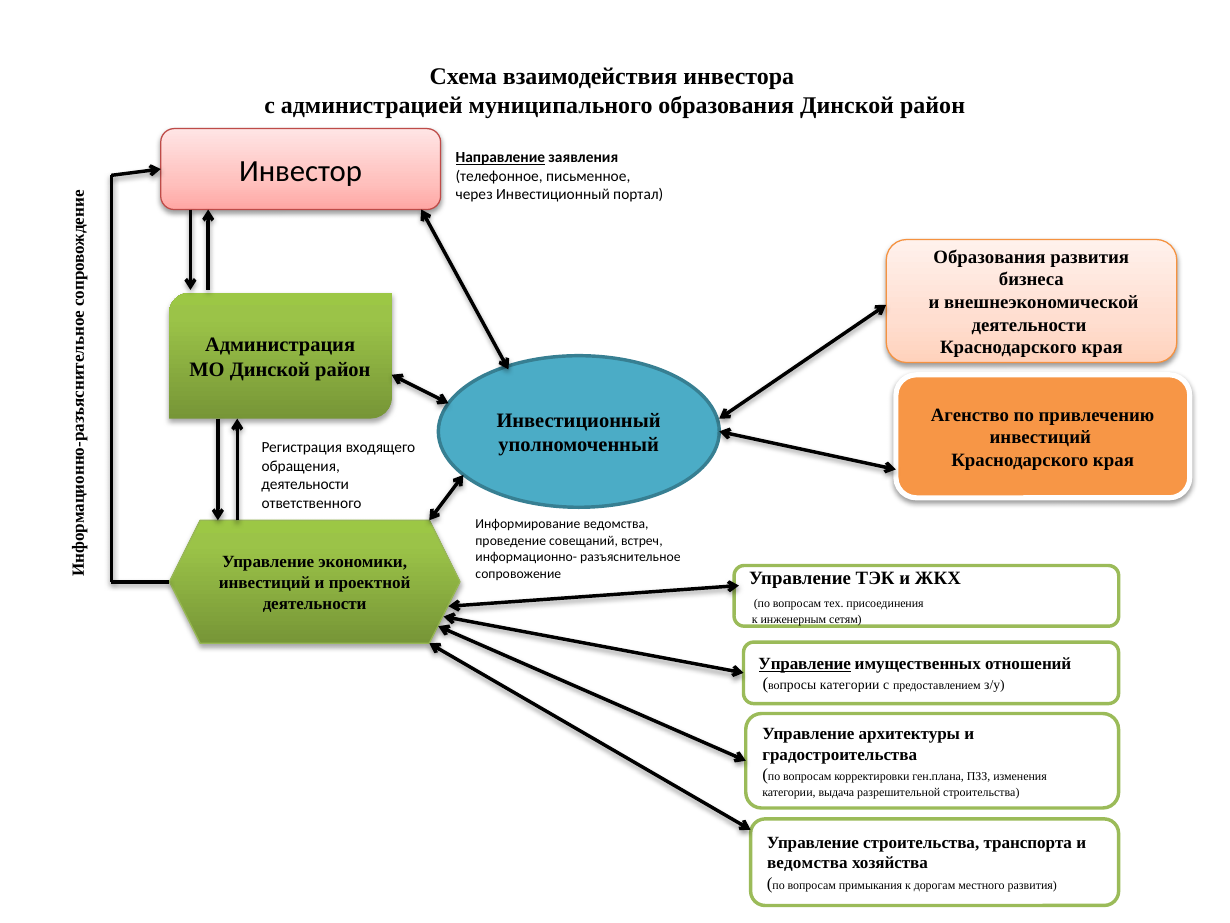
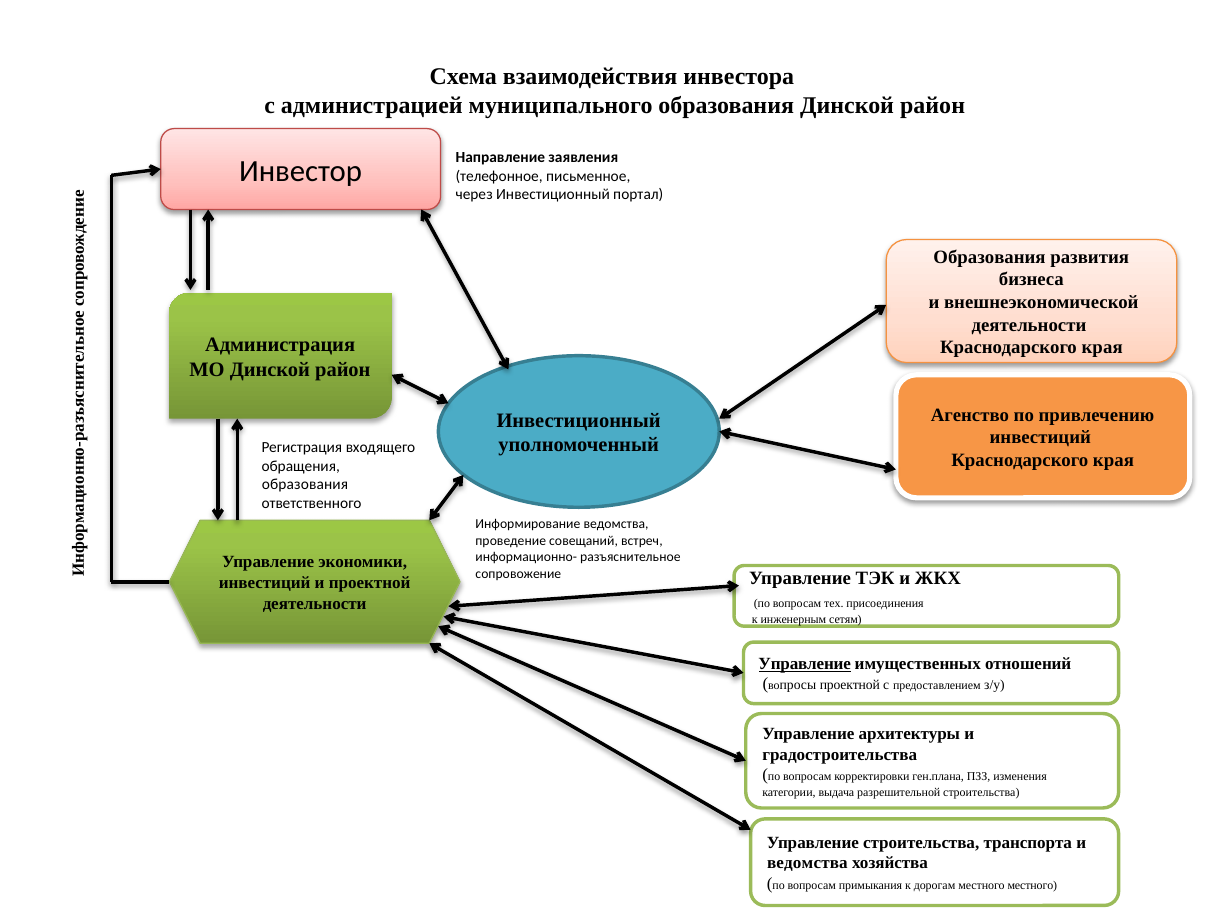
Направление underline: present -> none (500, 157)
деятельности: деятельности -> образования (305, 485)
вопросы категории: категории -> проектной (850, 685)
местного развития: развития -> местного (1032, 885)
